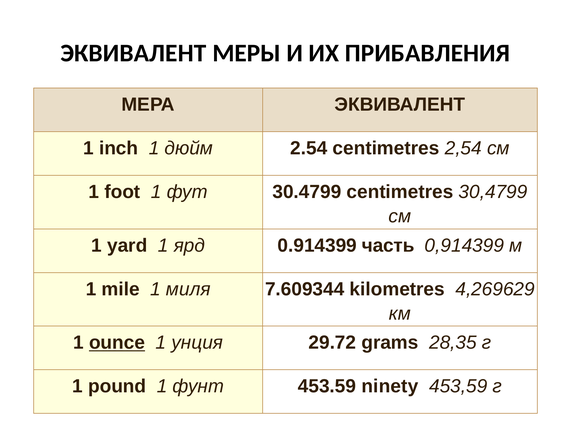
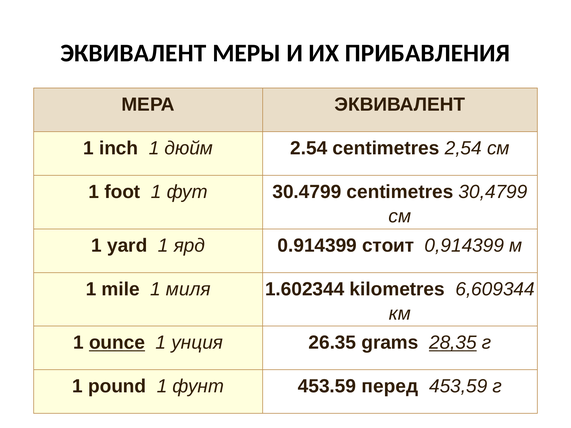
часть: часть -> стоит (388, 246)
7.609344: 7.609344 -> 1.602344 (305, 289)
4,269629: 4,269629 -> 6,609344 (495, 289)
29.72: 29.72 -> 26.35 (332, 343)
28,35 underline: none -> present (453, 343)
ninety: ninety -> перед (390, 386)
